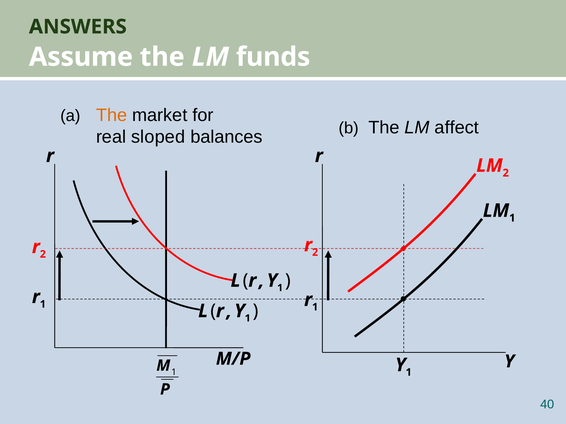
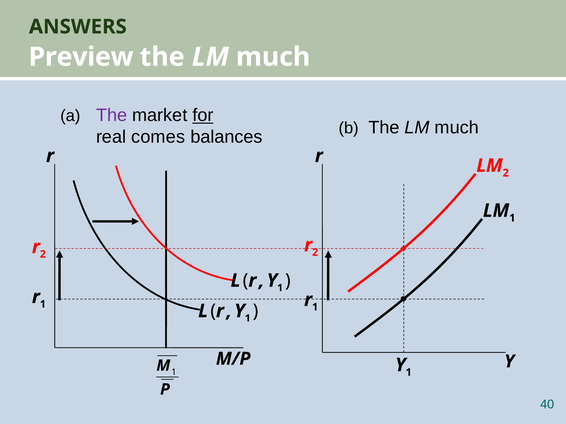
Assume: Assume -> Preview (81, 57)
funds: funds -> much (273, 57)
The colour: orange -> purple (112, 115)
for underline: none -> present (203, 115)
sloped: sloped -> comes (158, 137)
b The LM affect: affect -> much (457, 128)
